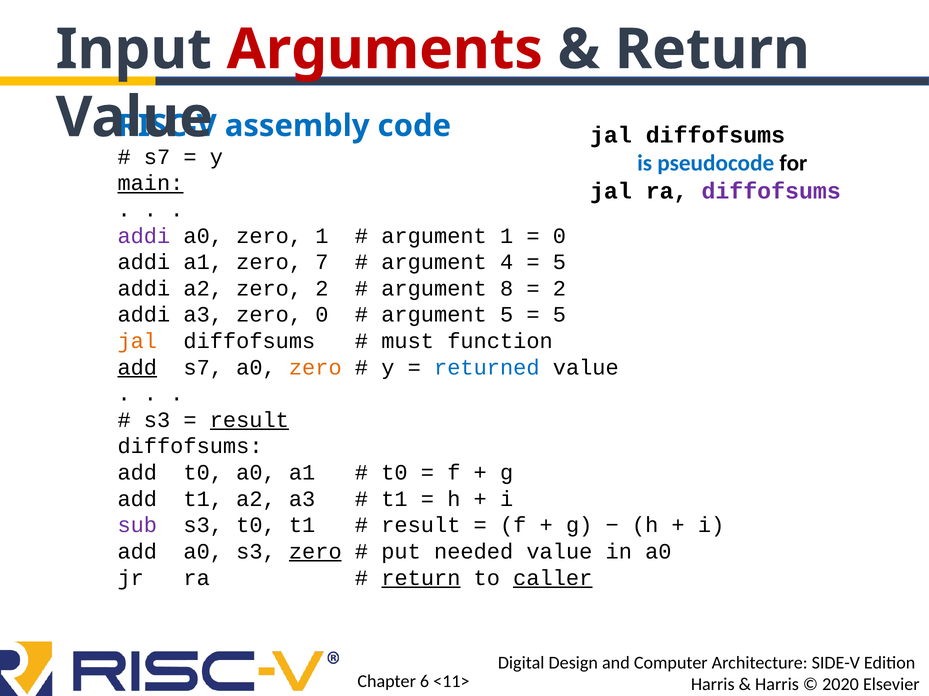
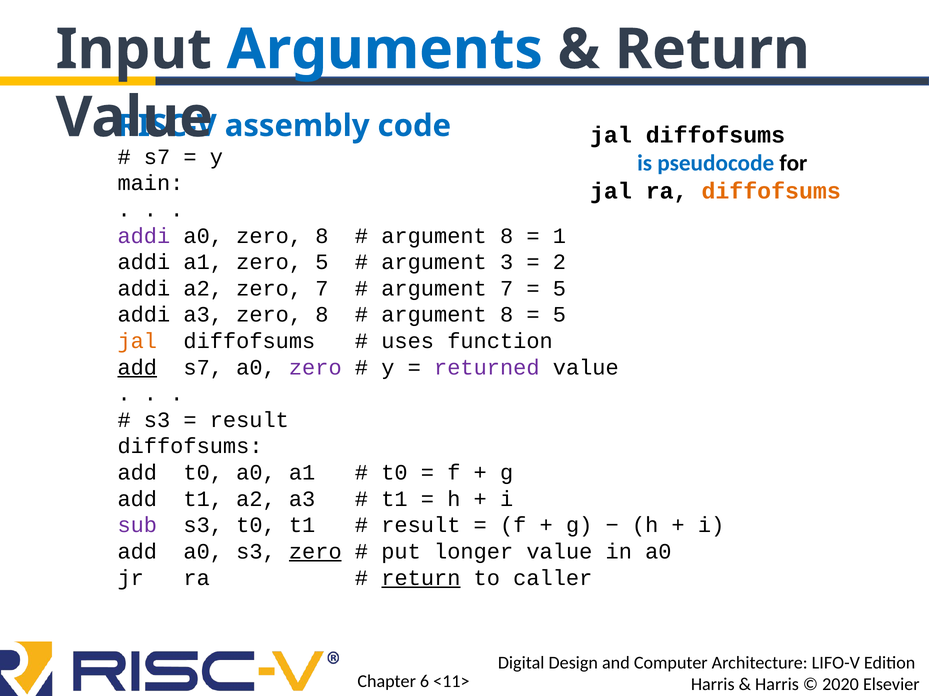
Arguments colour: red -> blue (385, 50)
main underline: present -> none (150, 183)
diffofsums colour: purple -> orange (771, 191)
a0 zero 1: 1 -> 8 (322, 236)
1: 1 -> 8 (507, 236)
0: 0 -> 1 (559, 236)
zero 7: 7 -> 5 (322, 262)
4: 4 -> 3 (507, 262)
5: 5 -> 2 (559, 262)
zero 2: 2 -> 7 (322, 289)
argument 8: 8 -> 7 (507, 289)
2: 2 -> 5 (559, 289)
a3 zero 0: 0 -> 8 (322, 315)
5: 5 -> 8 (507, 315)
must: must -> uses (408, 341)
zero colour: orange -> purple (315, 368)
returned colour: blue -> purple (487, 368)
result underline: present -> none (249, 420)
needed: needed -> longer (474, 552)
caller underline: present -> none (553, 578)
SIDE-V: SIDE-V -> LIFO-V (836, 663)
